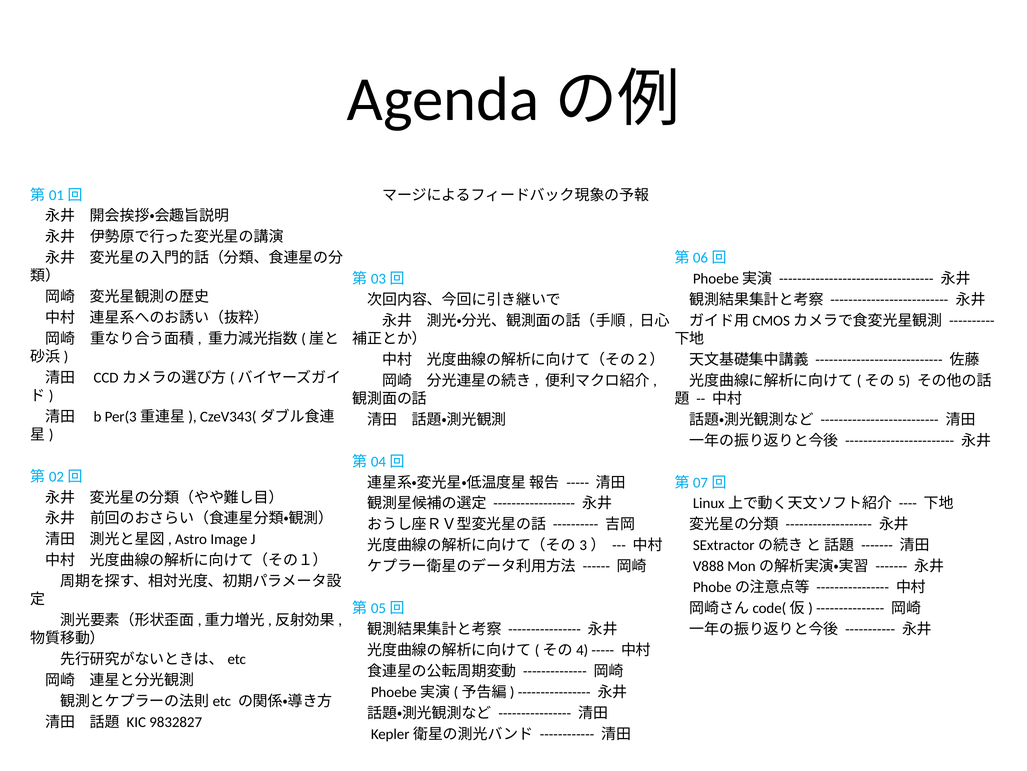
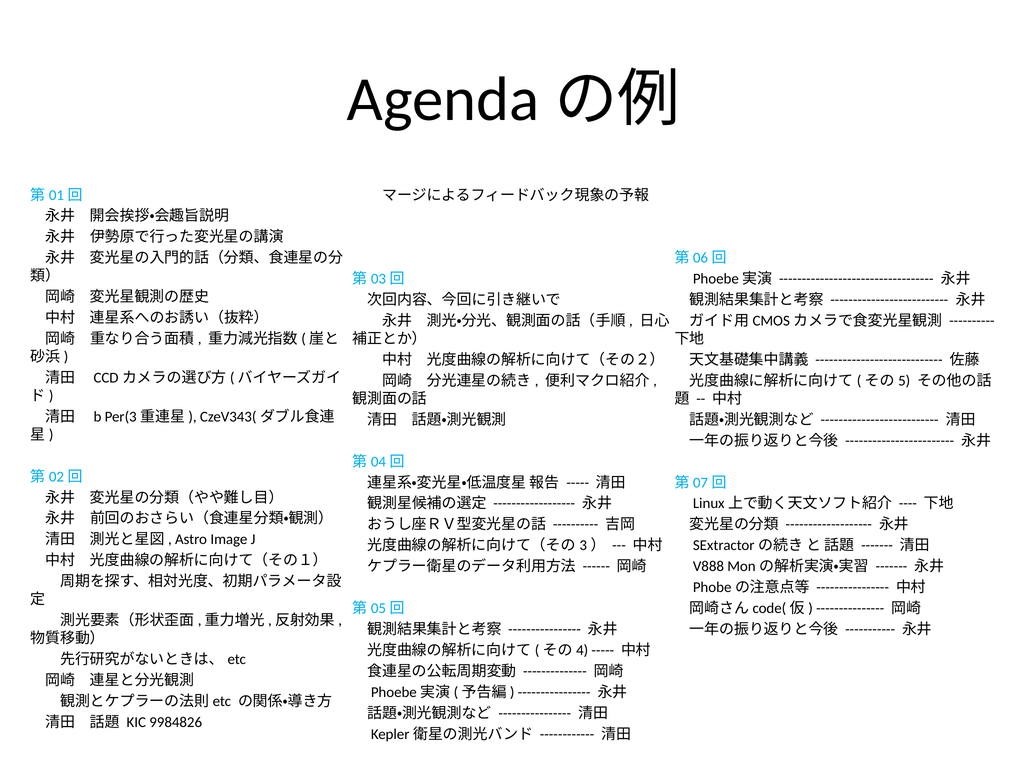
9832827: 9832827 -> 9984826 (176, 721)
